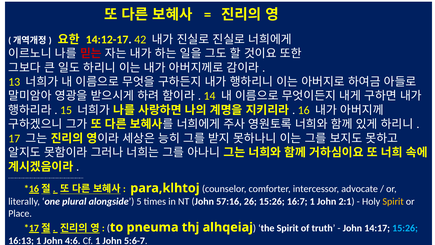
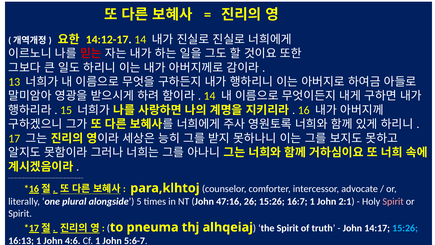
14:12-17 42: 42 -> 14 (140, 39)
57:16: 57:16 -> 47:16 (229, 201)
Spirit colour: yellow -> pink (393, 201)
Place: Place -> Spirit (20, 213)
